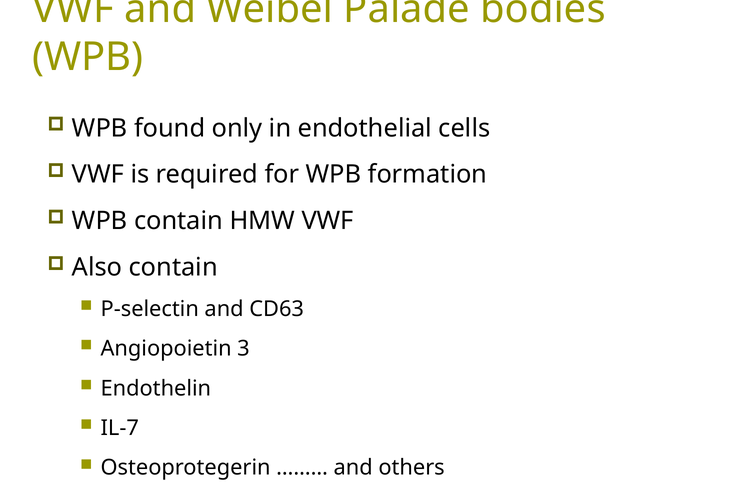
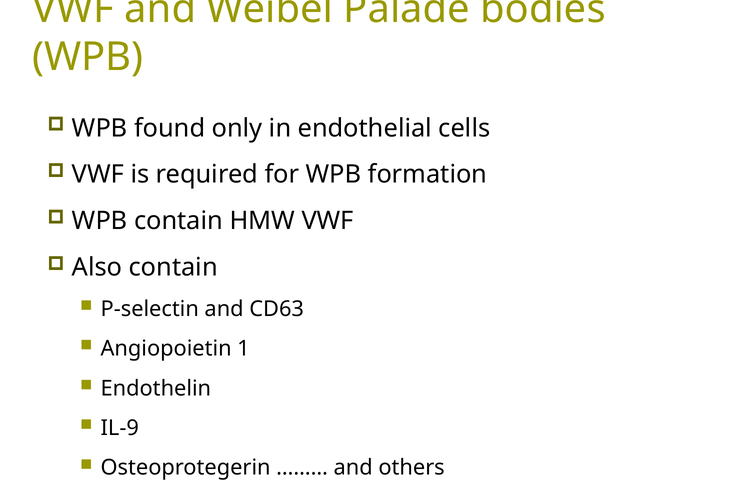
3: 3 -> 1 (243, 348)
IL-7: IL-7 -> IL-9 (120, 428)
